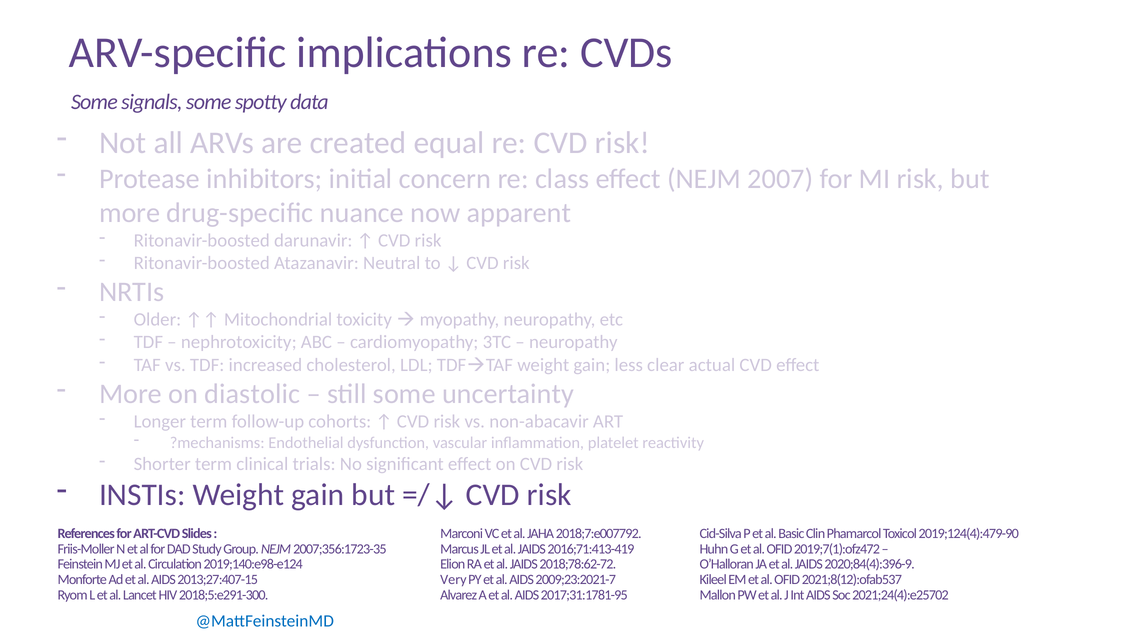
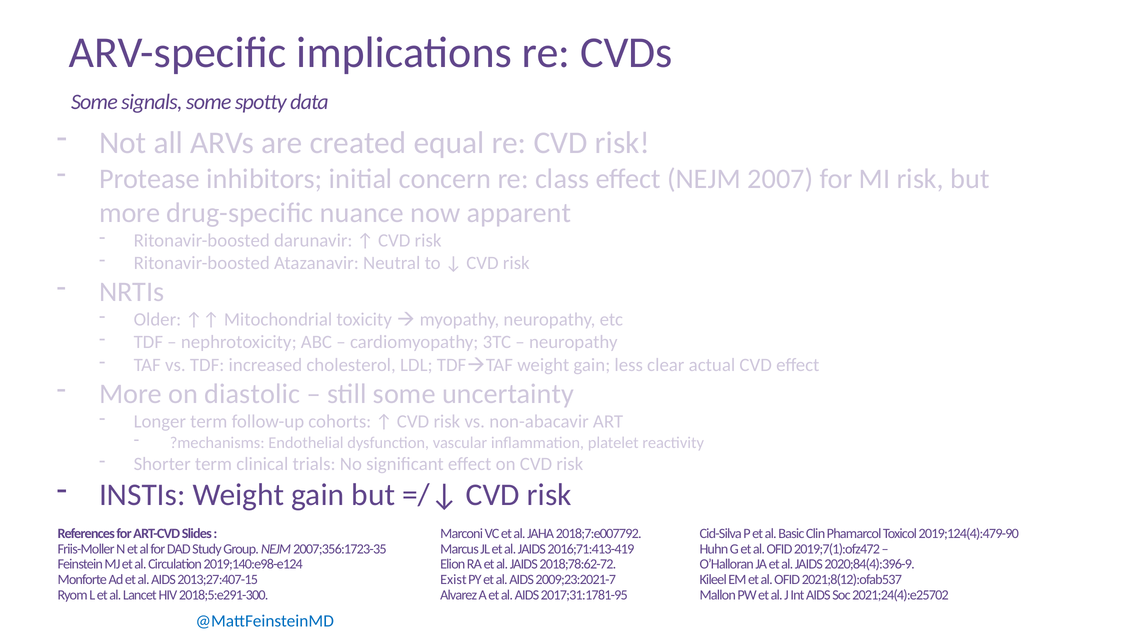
Very: Very -> Exist (453, 580)
